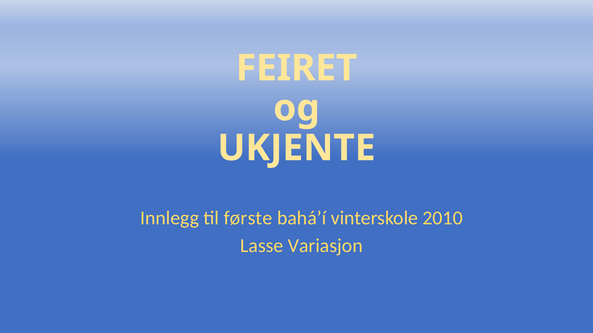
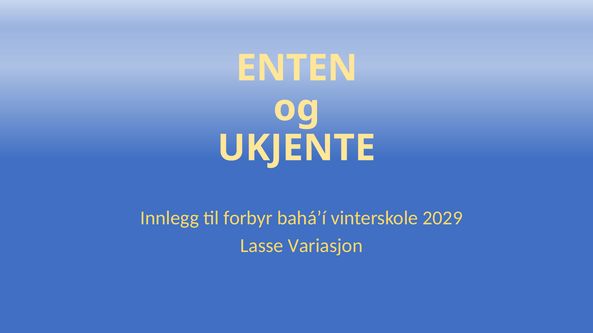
FEIRET: FEIRET -> ENTEN (297, 68)
første: første -> forbyr (248, 218)
2010: 2010 -> 2029 (443, 218)
